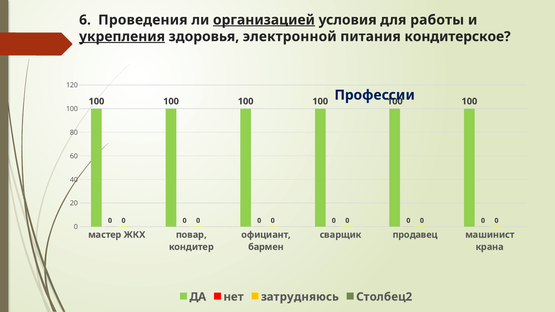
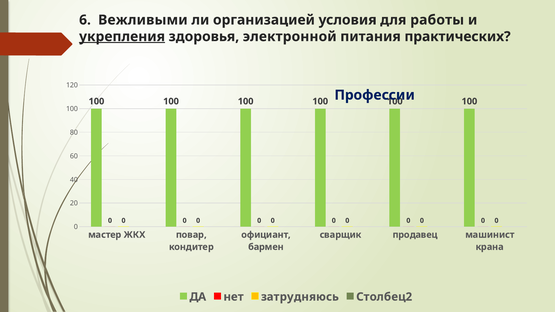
Проведения: Проведения -> Вежливыми (143, 20)
организацией underline: present -> none (264, 20)
кондитерское: кондитерское -> практических (458, 37)
